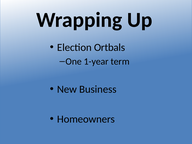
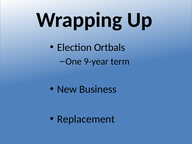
1-year: 1-year -> 9-year (96, 61)
Homeowners: Homeowners -> Replacement (86, 119)
